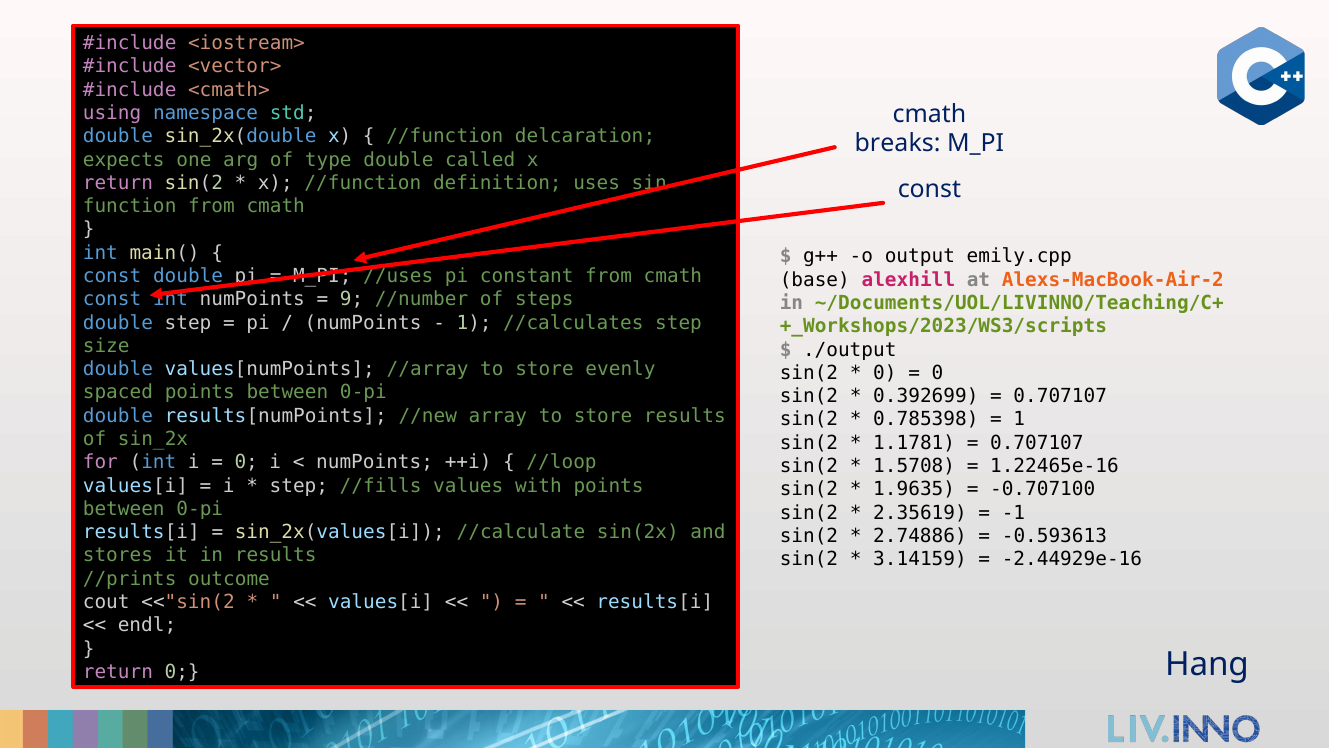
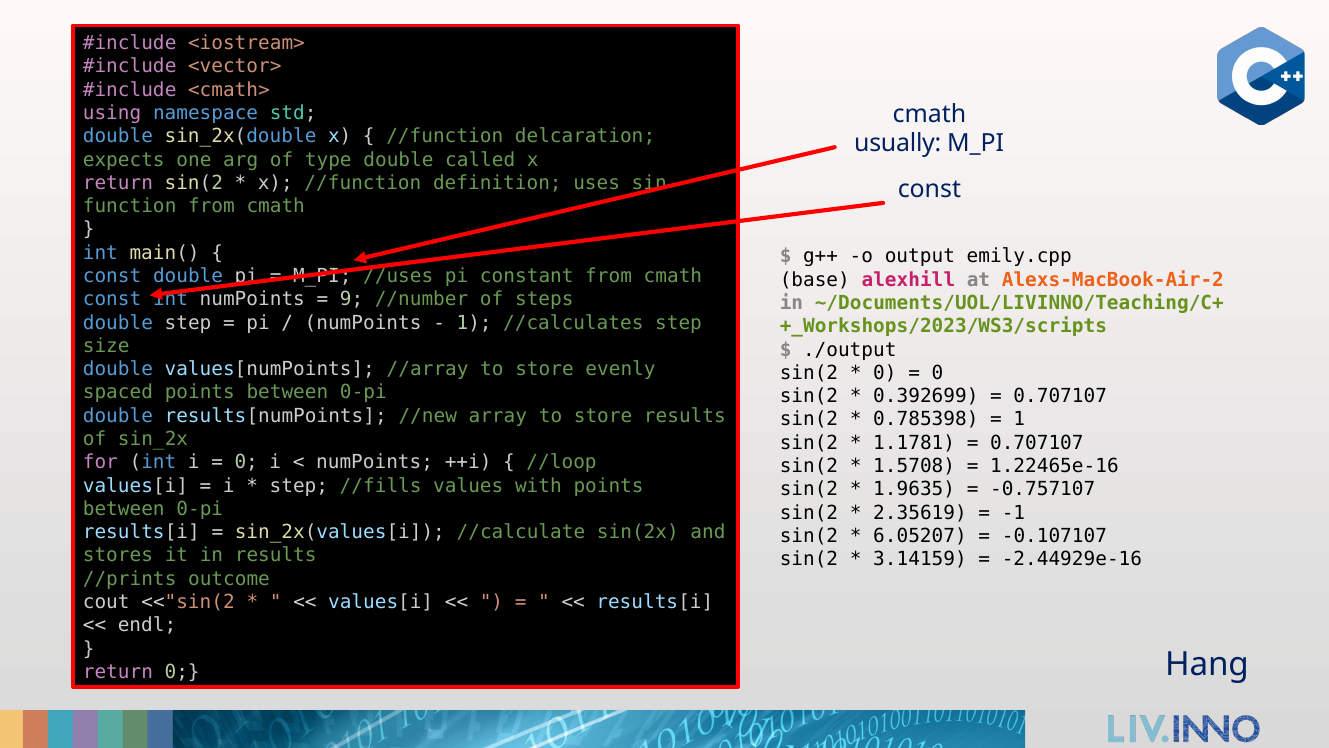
breaks: breaks -> usually (898, 144)
-0.707100: -0.707100 -> -0.757107 (1043, 489)
2.74886: 2.74886 -> 6.05207 (920, 536)
-0.593613: -0.593613 -> -0.107107 (1054, 536)
